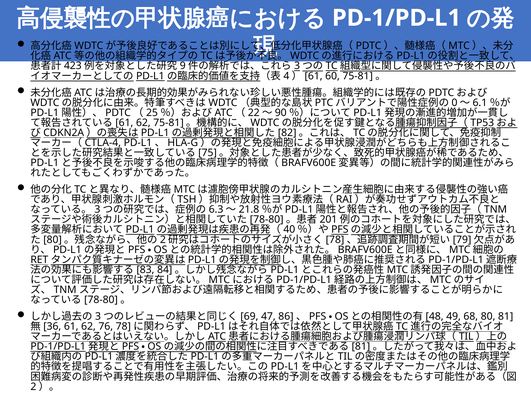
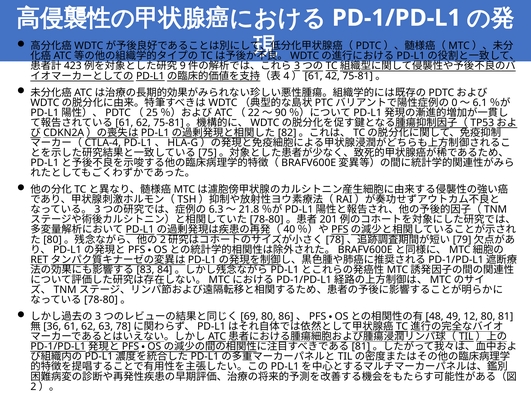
60: 60 -> 42 (333, 76)
47: 47 -> 80 (268, 317)
68: 68 -> 12 (471, 317)
76: 76 -> 63 (106, 327)
